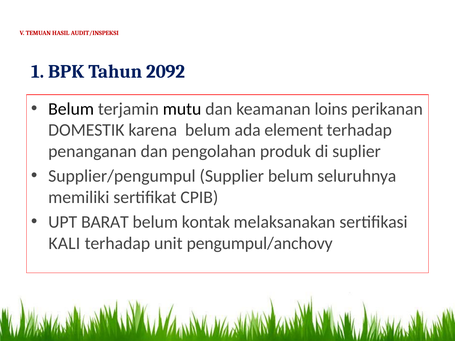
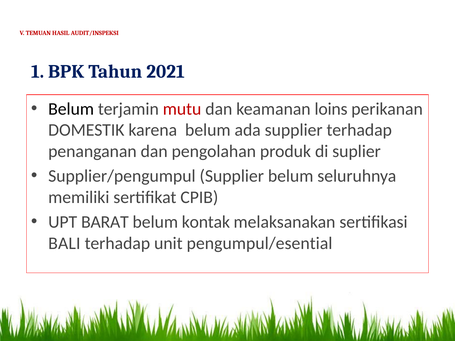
2092: 2092 -> 2021 (166, 72)
mutu colour: black -> red (182, 109)
ada element: element -> supplier (294, 130)
KALI: KALI -> BALI (64, 243)
pengumpul/anchovy: pengumpul/anchovy -> pengumpul/esential (260, 243)
